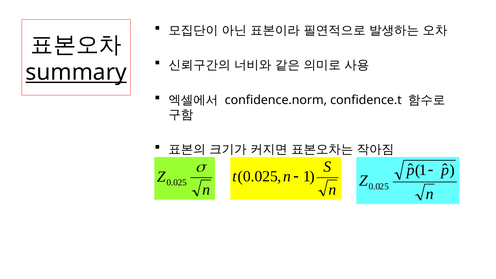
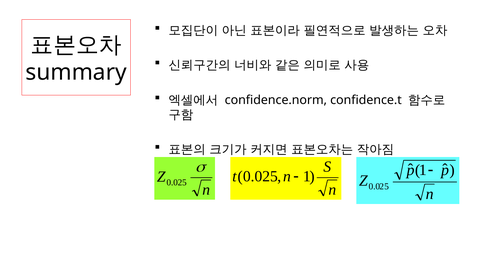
summary underline: present -> none (76, 72)
